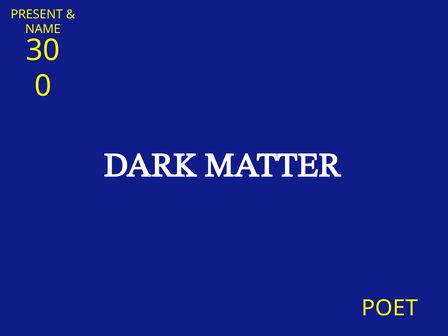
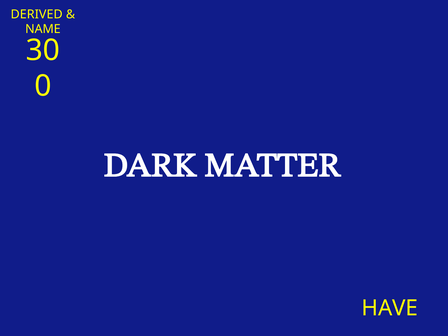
PRESENT: PRESENT -> DERIVED (37, 14)
POET: POET -> HAVE (390, 308)
